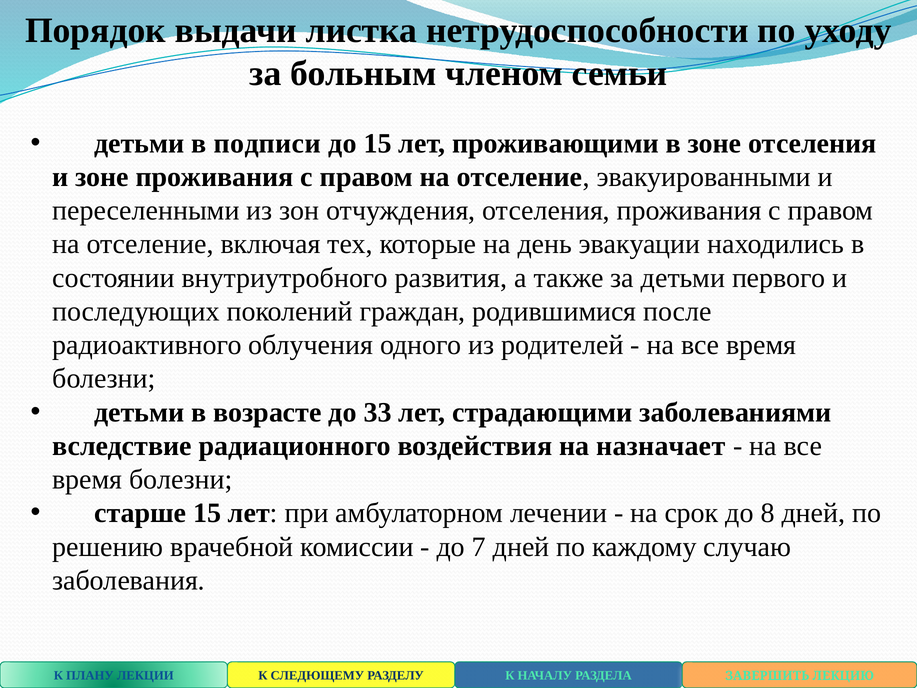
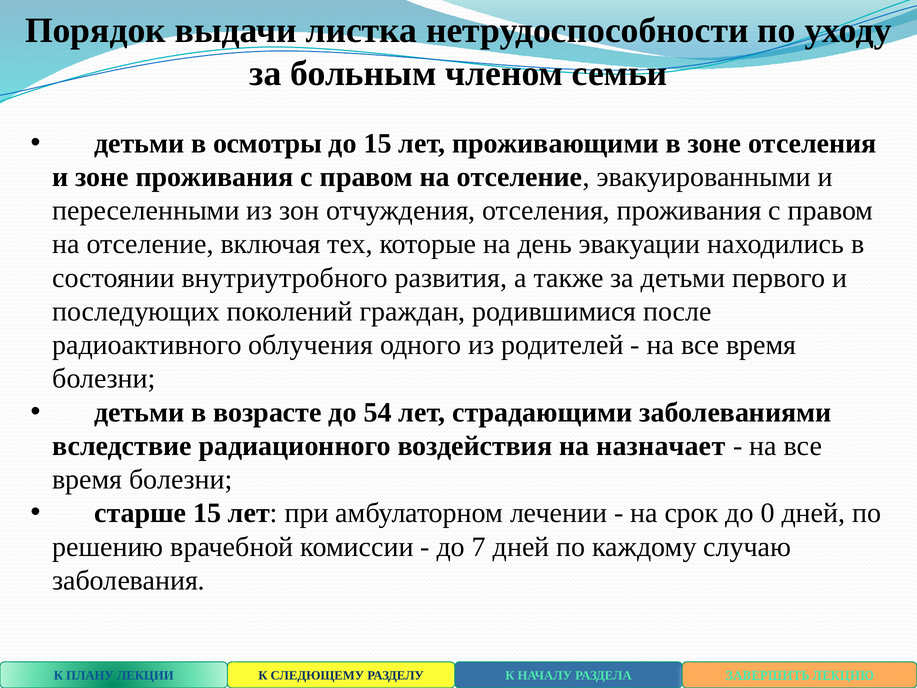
подписи: подписи -> осмотры (268, 143)
33: 33 -> 54 (378, 412)
8: 8 -> 0 (768, 513)
